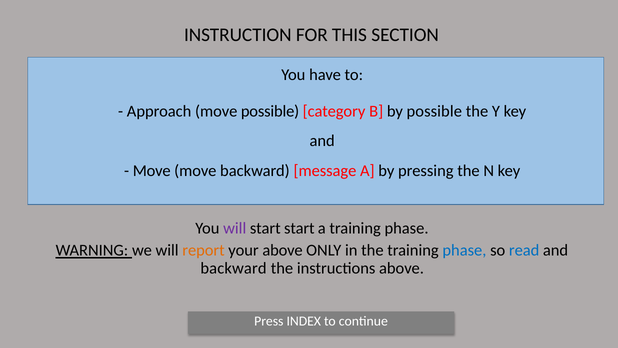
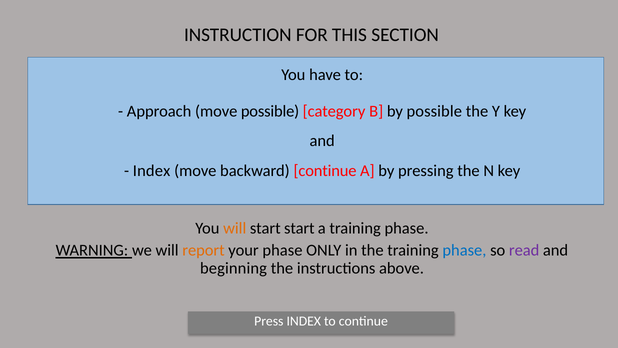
Move: Move -> Index (152, 170)
backward message: message -> continue (325, 170)
will colour: purple -> orange (235, 228)
your above: above -> phase (282, 250)
read colour: blue -> purple (524, 250)
backward: backward -> beginning (234, 268)
